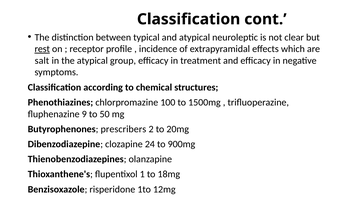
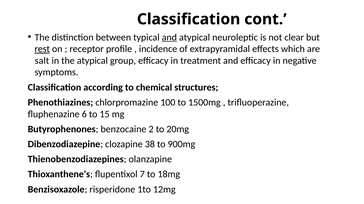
and underline: none -> present (169, 37)
9: 9 -> 6 (84, 114)
50: 50 -> 15 (105, 114)
prescribers: prescribers -> benzocaine (123, 130)
24: 24 -> 38 (150, 145)
1: 1 -> 7 (142, 175)
